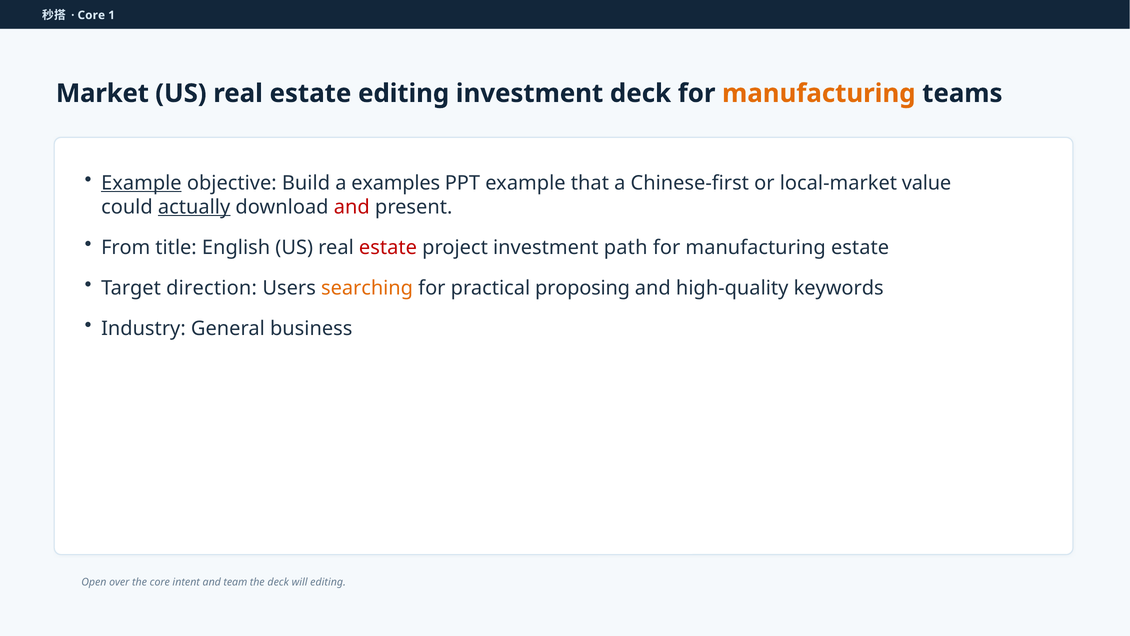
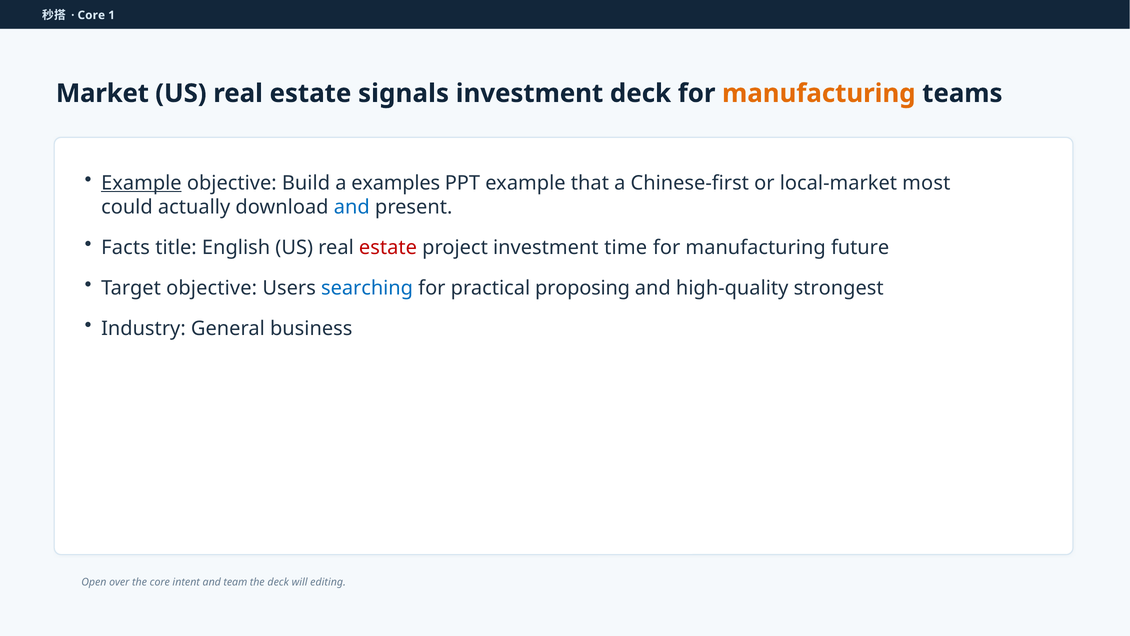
estate editing: editing -> signals (404, 93)
value: value -> most (926, 183)
actually underline: present -> none (194, 207)
and colour: red -> blue (352, 207)
From: From -> Facts (126, 247)
path: path -> time (626, 247)
manufacturing estate: estate -> future (860, 247)
Target direction: direction -> objective (212, 288)
searching colour: orange -> blue (367, 288)
keywords: keywords -> strongest (839, 288)
